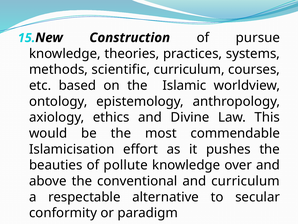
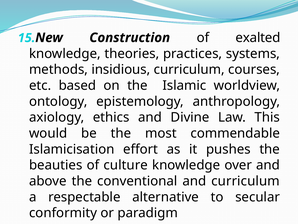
pursue: pursue -> exalted (258, 38)
scientific: scientific -> insidious (121, 69)
pollute: pollute -> culture (126, 165)
